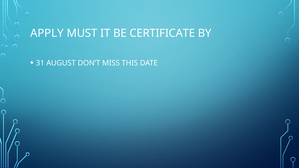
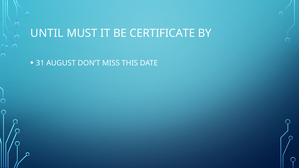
APPLY: APPLY -> UNTIL (47, 33)
